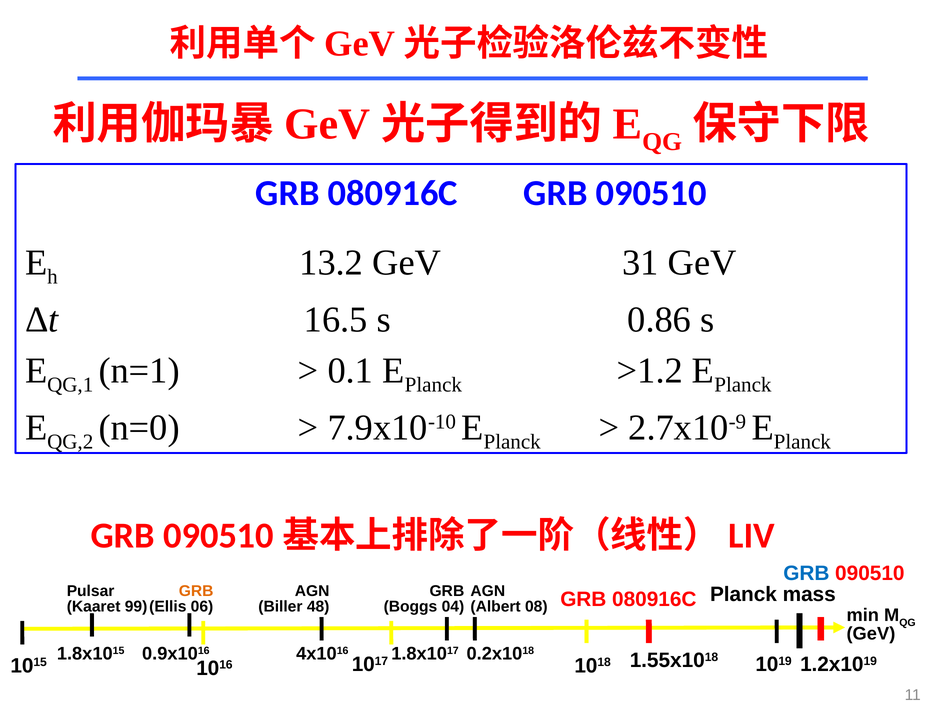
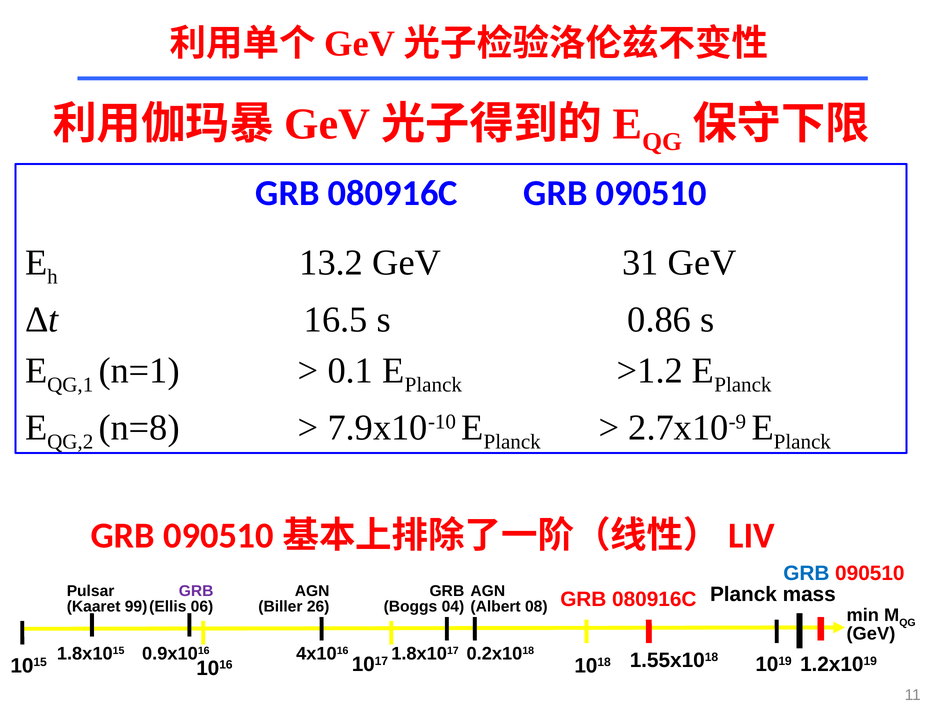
n=0: n=0 -> n=8 (139, 428)
GRB colour: orange -> purple (196, 592)
48: 48 -> 26 (318, 607)
